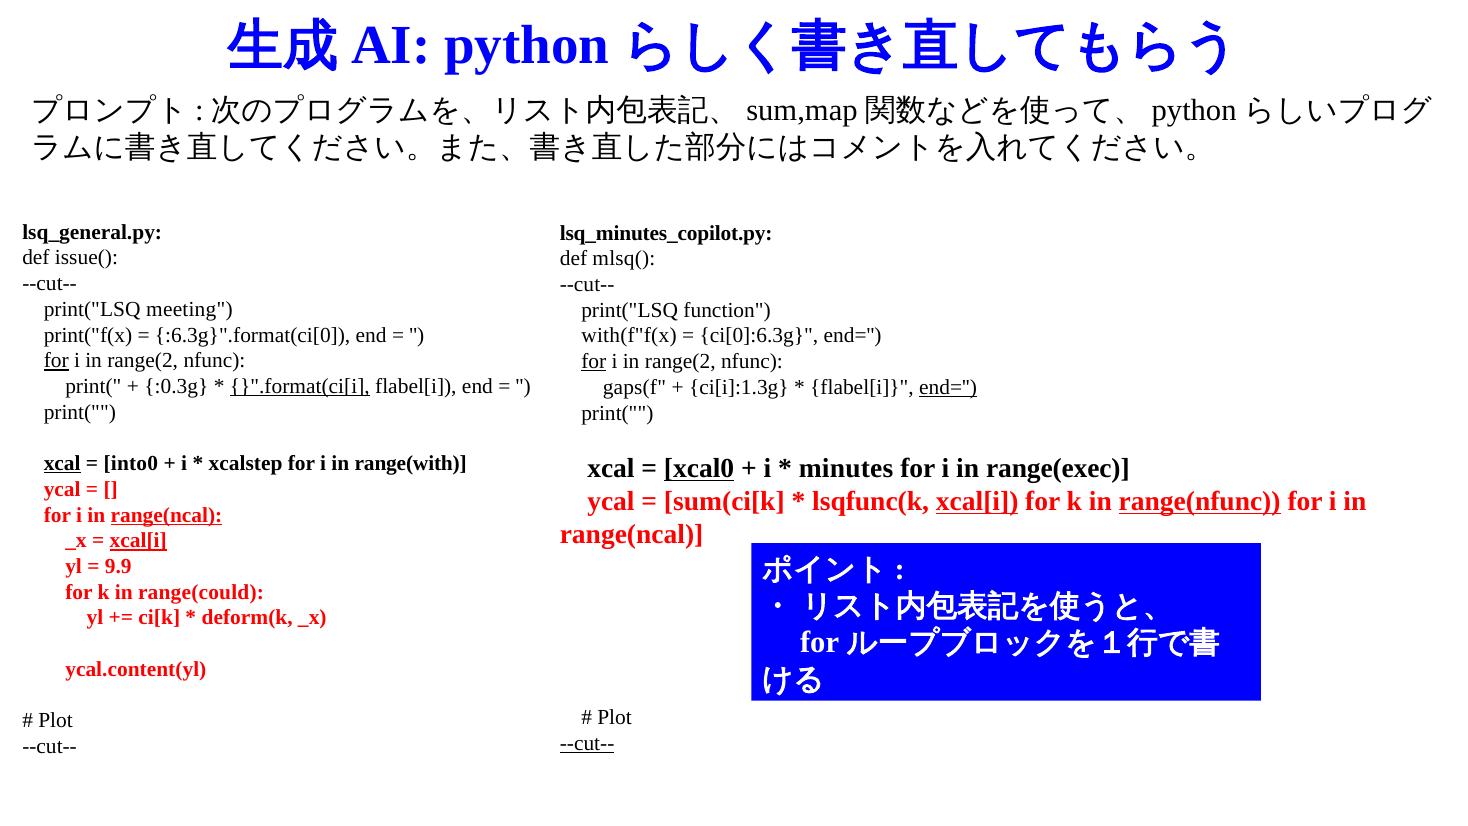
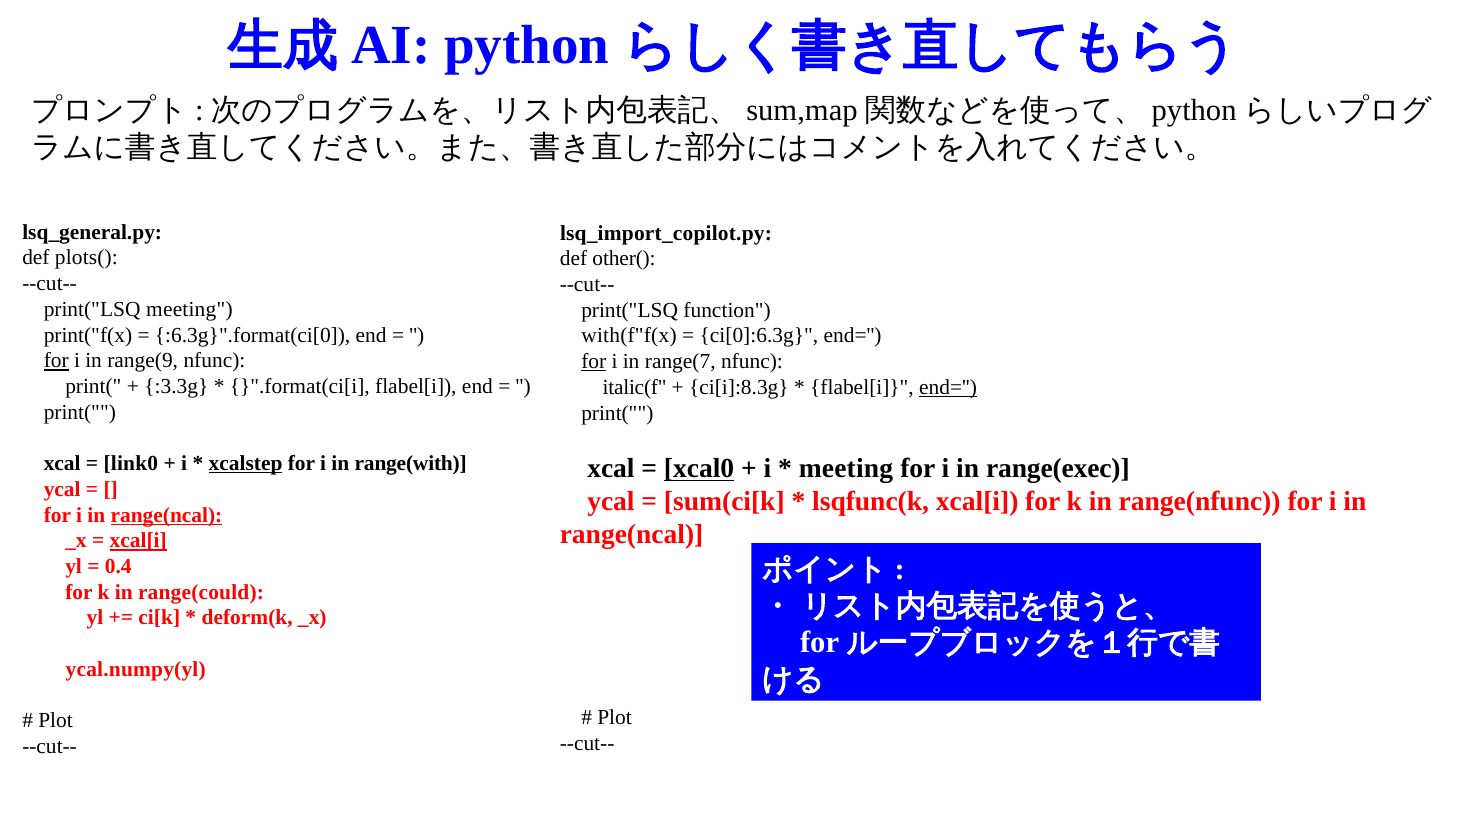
lsq_minutes_copilot.py: lsq_minutes_copilot.py -> lsq_import_copilot.py (666, 233)
issue(: issue( -> plots( (86, 258)
mlsq(: mlsq( -> other( (624, 259)
range(2: range(2 -> range(9 (143, 361)
range(2: range(2 -> range(7 (680, 362)
:0.3g: :0.3g -> :3.3g (176, 386)
}".format(ci[i underline: present -> none (300, 386)
gaps(f: gaps(f -> italic(f (635, 387)
ci[i]:1.3g: ci[i]:1.3g -> ci[i]:8.3g (739, 387)
xcal underline: present -> none (62, 463)
into0: into0 -> link0 (131, 463)
xcalstep underline: none -> present (246, 463)
minutes: minutes -> meeting (846, 468)
xcal[i underline: present -> none (977, 501)
range(nfunc underline: present -> none (1200, 501)
9.9: 9.9 -> 0.4 (118, 566)
ycal.content(yl: ycal.content(yl -> ycal.numpy(yl (136, 669)
--cut-- underline: present -> none (587, 743)
